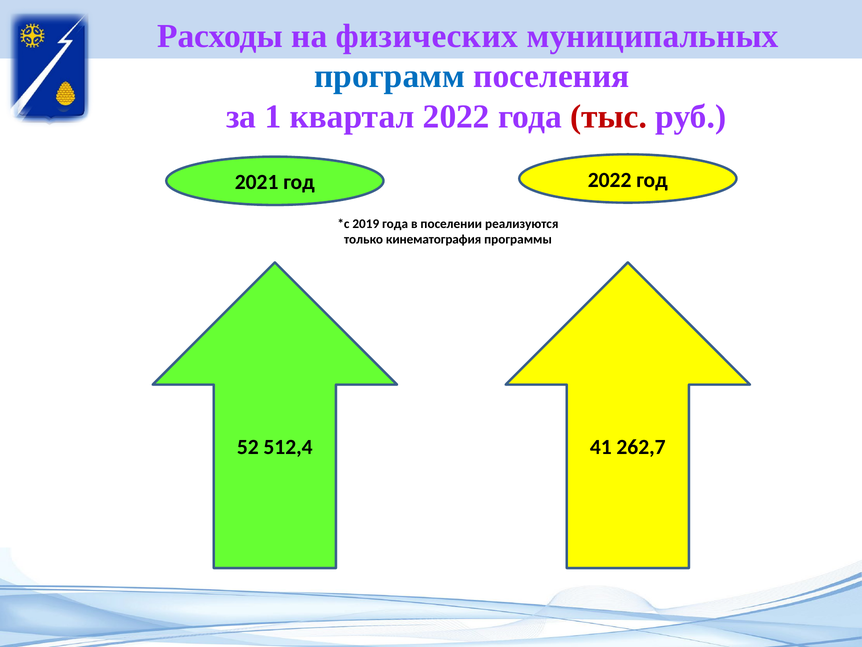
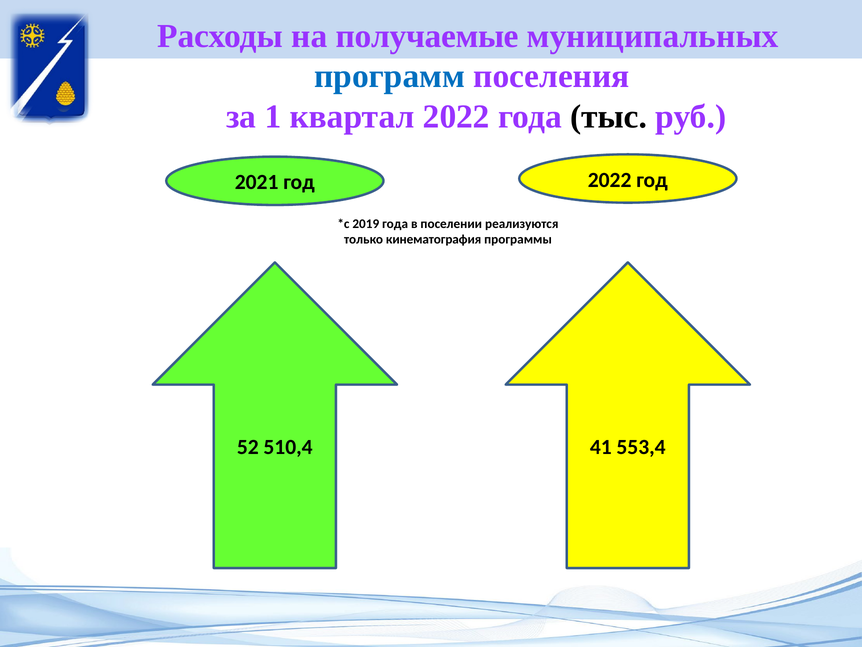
физических: физических -> получаемые (427, 36)
тыс colour: red -> black (609, 116)
512,4: 512,4 -> 510,4 (288, 447)
262,7: 262,7 -> 553,4 (641, 447)
